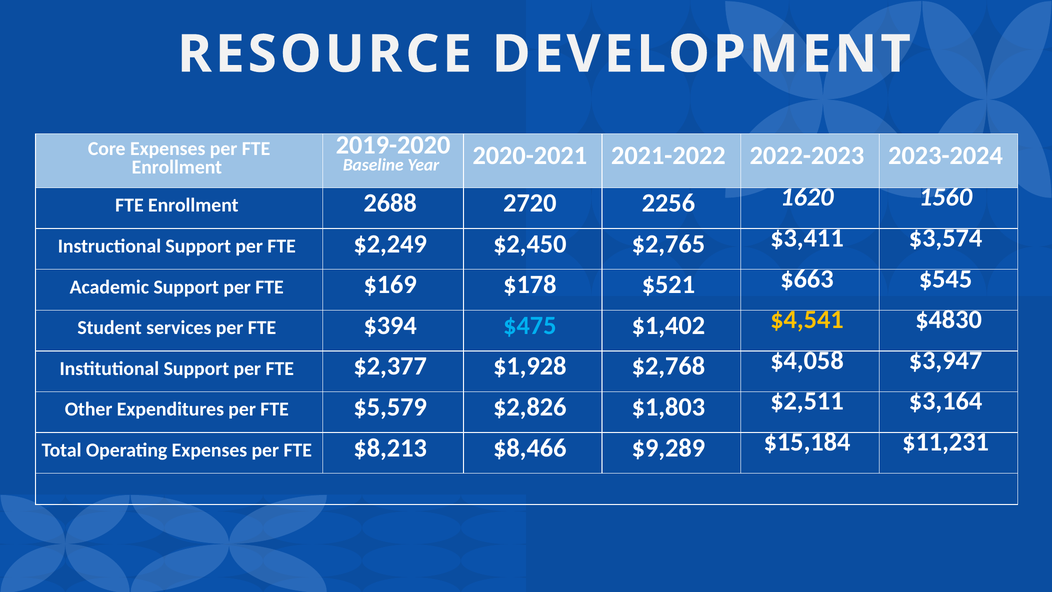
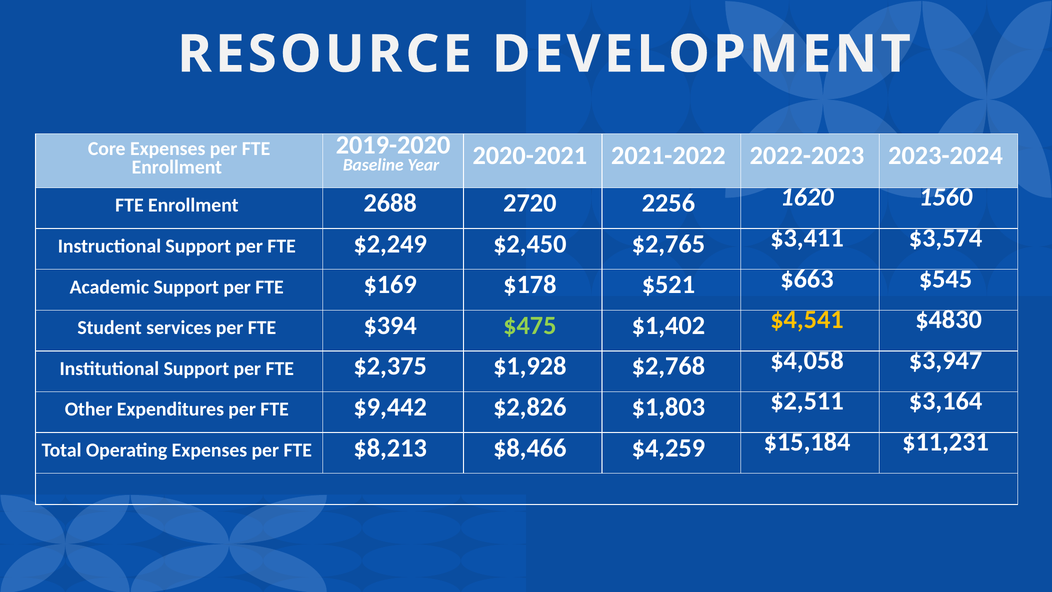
$475 colour: light blue -> light green (530, 325)
$2,377: $2,377 -> $2,375 (390, 366)
$5,579: $5,579 -> $9,442 (390, 407)
$9,289: $9,289 -> $4,259 (668, 448)
